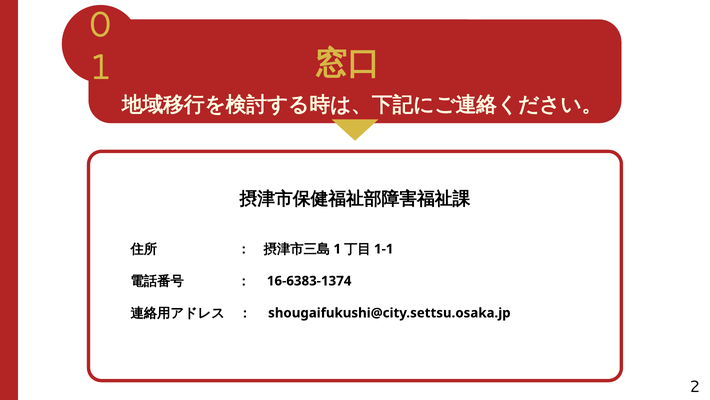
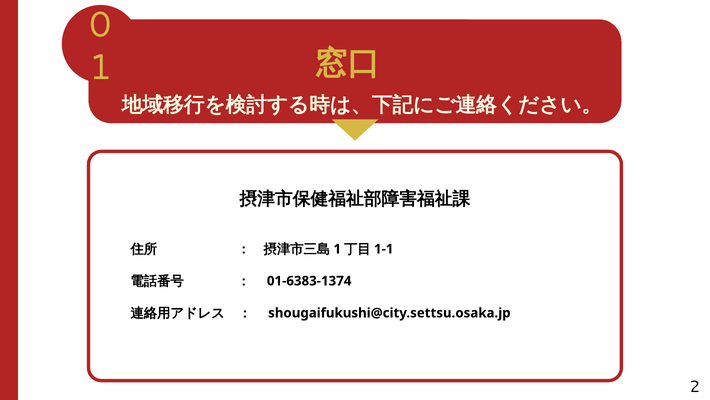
16-6383-1374: 16-6383-1374 -> 01-6383-1374 (309, 281)
